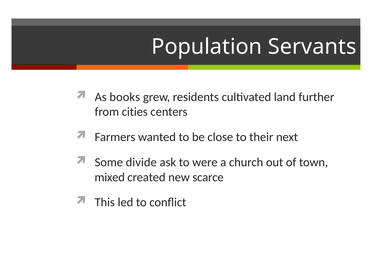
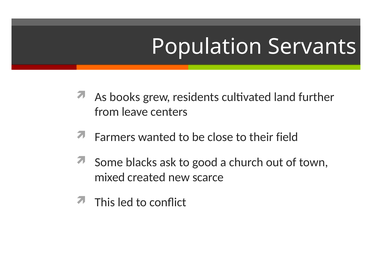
cities: cities -> leave (135, 112)
next: next -> field (287, 137)
divide: divide -> blacks (141, 162)
were: were -> good (205, 162)
